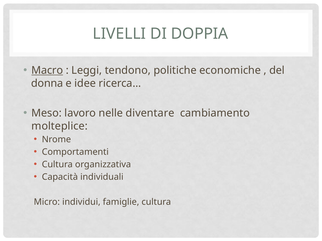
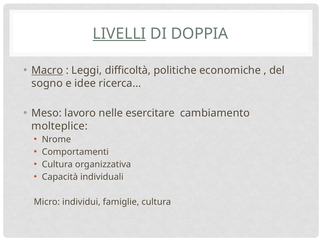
LIVELLI underline: none -> present (119, 34)
tendono: tendono -> difficoltà (128, 71)
donna: donna -> sogno (47, 83)
diventare: diventare -> esercitare (150, 113)
